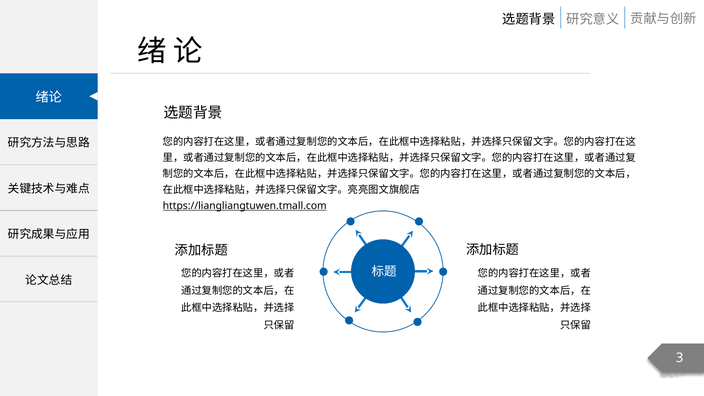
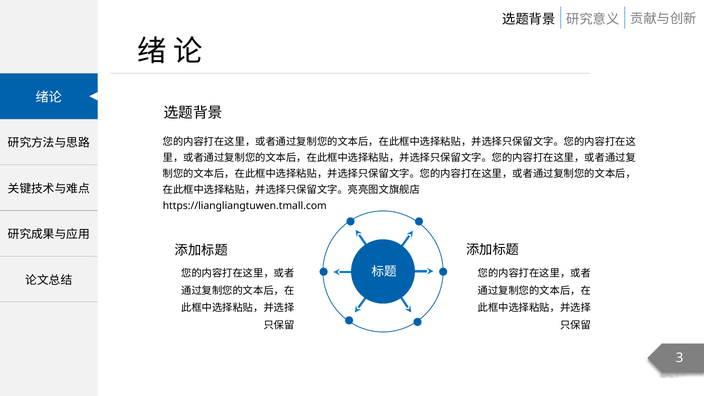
https://liangliangtuwen.tmall.com underline: present -> none (245, 206)
